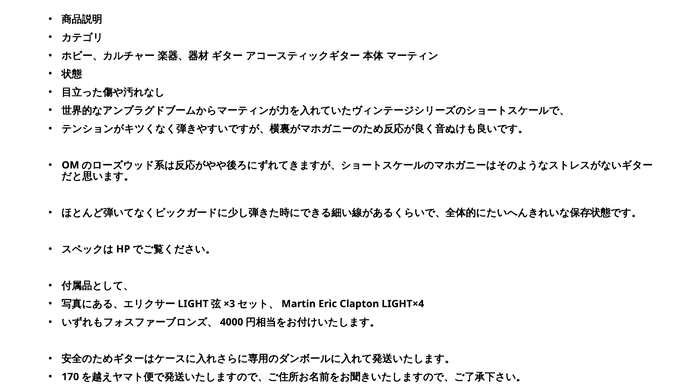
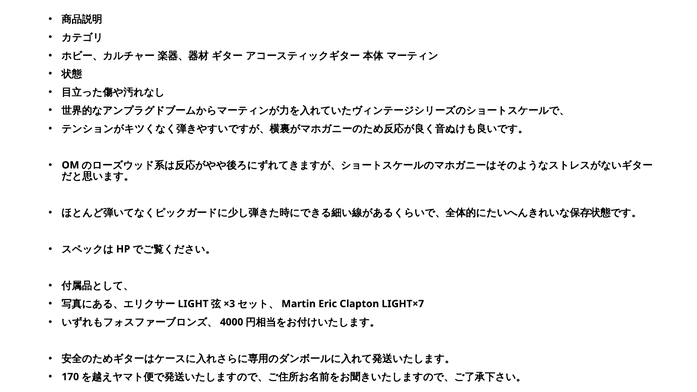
LIGHT×4: LIGHT×4 -> LIGHT×7 (403, 304)
